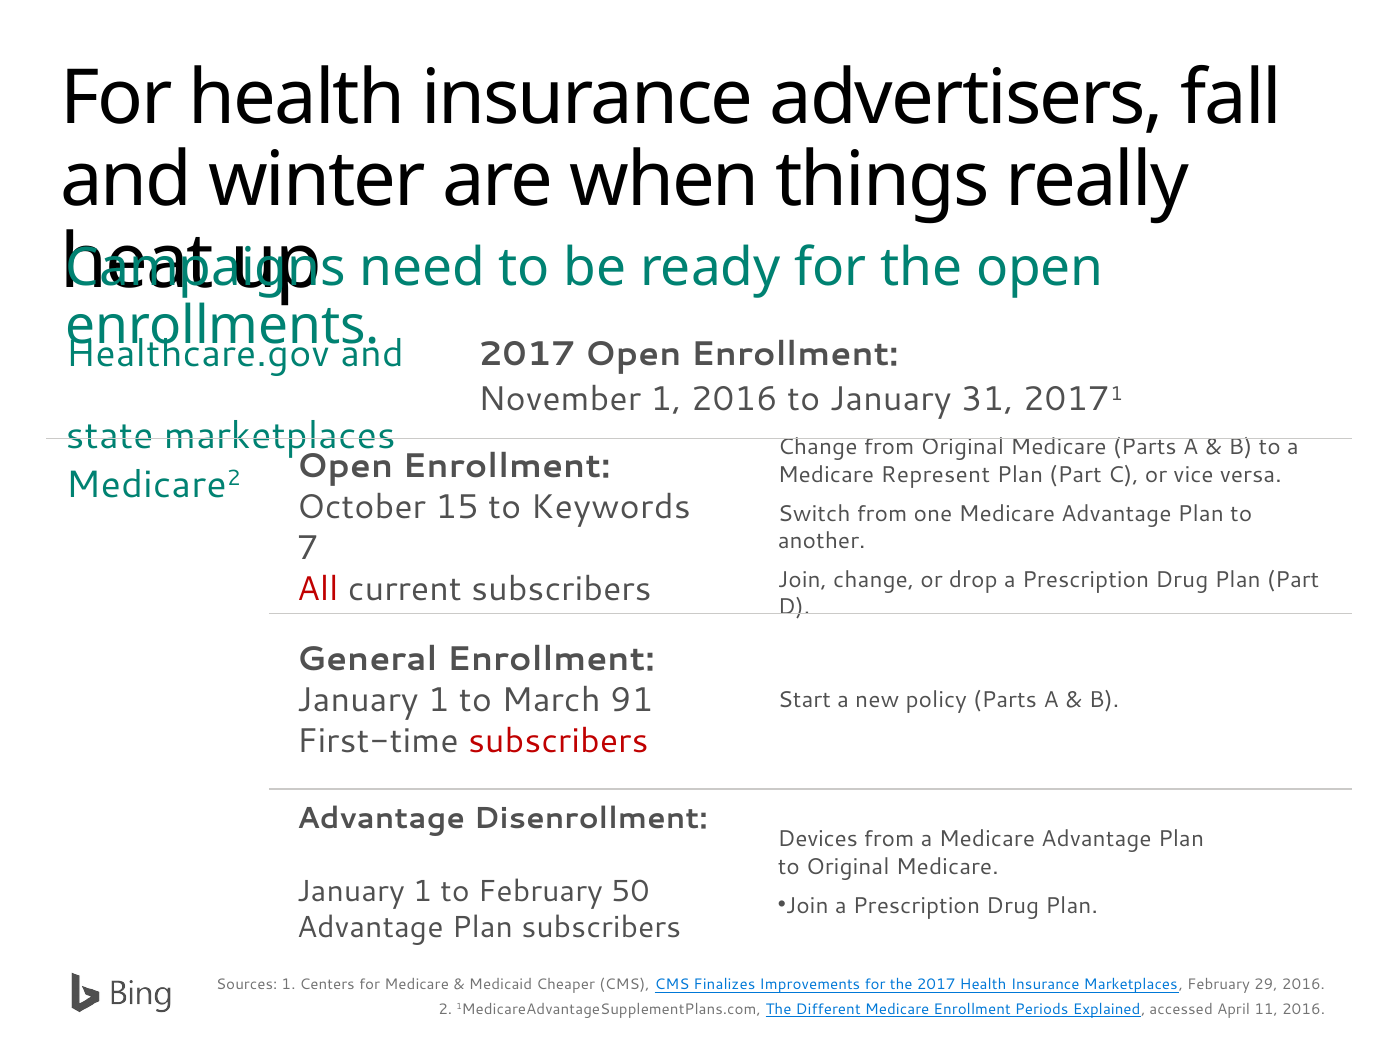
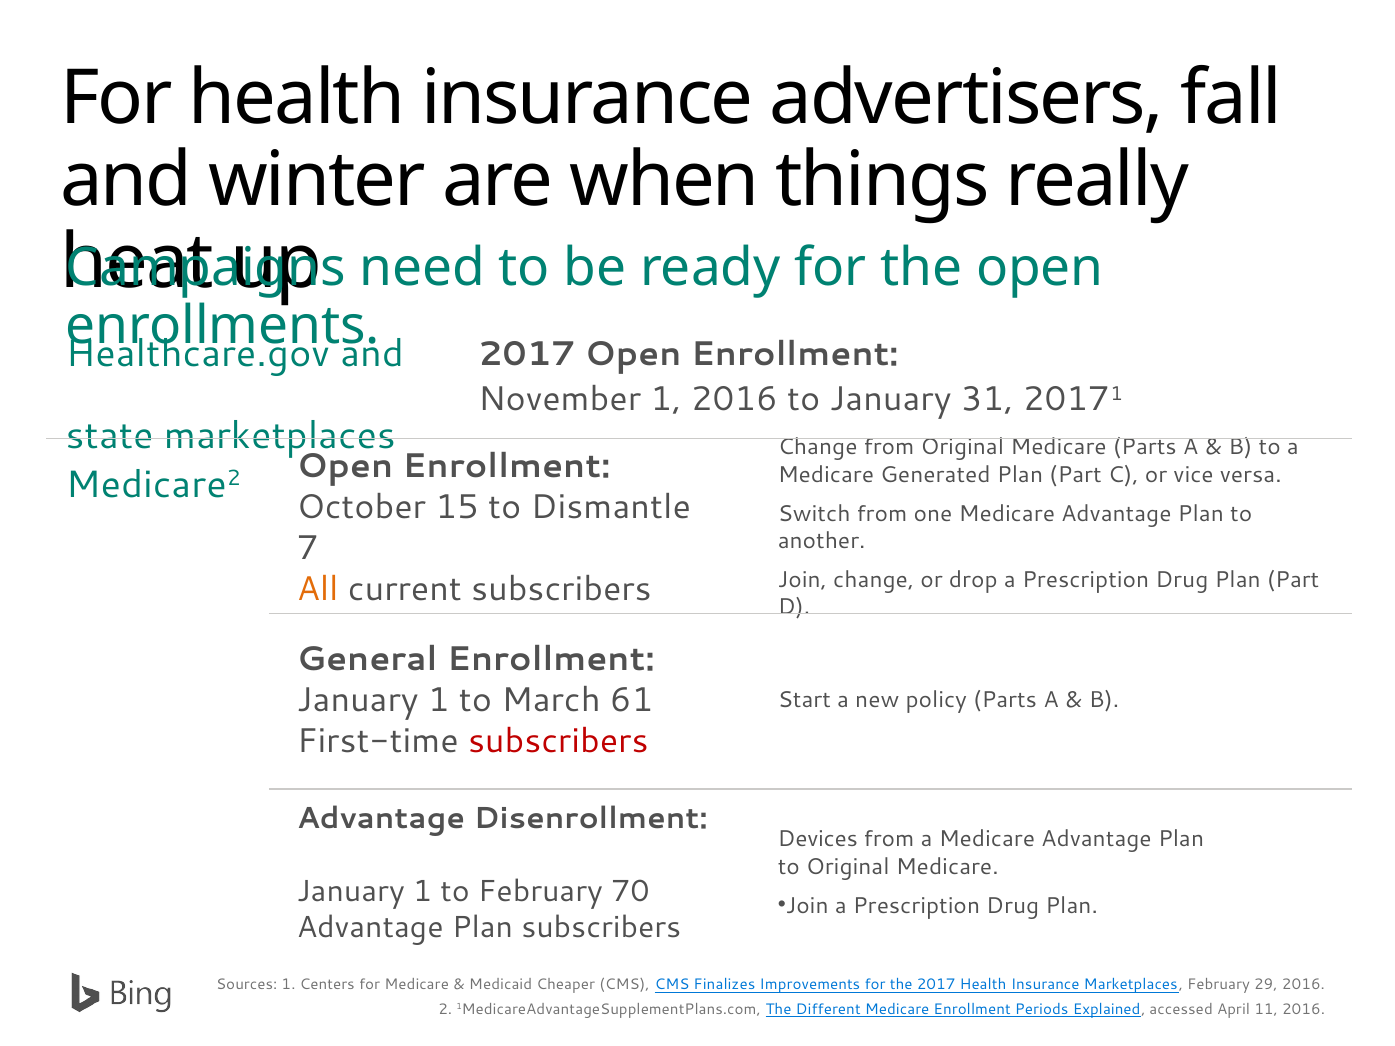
Represent: Represent -> Generated (935, 475)
Keywords: Keywords -> Dismantle (611, 508)
All colour: red -> orange (318, 590)
91: 91 -> 61 (632, 701)
50: 50 -> 70 (630, 891)
